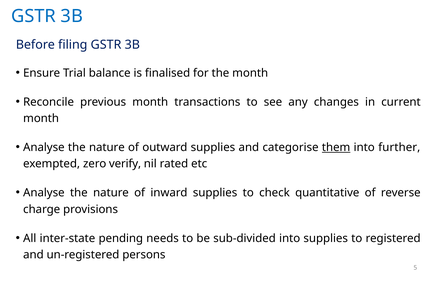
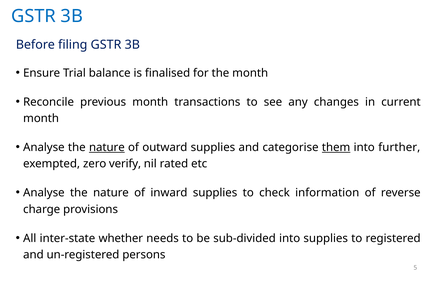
nature underline: none -> present (107, 148)
quantitative: quantitative -> information (327, 193)
pending: pending -> whether (121, 238)
